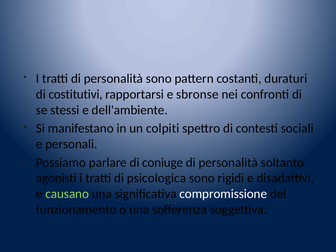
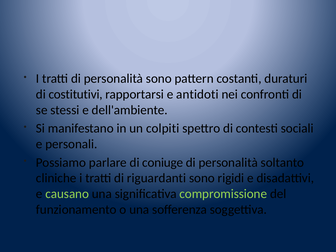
sbronse: sbronse -> antidoti (197, 94)
agonisti: agonisti -> cliniche (56, 178)
psicologica: psicologica -> riguardanti (157, 178)
compromissione colour: white -> light green (223, 194)
